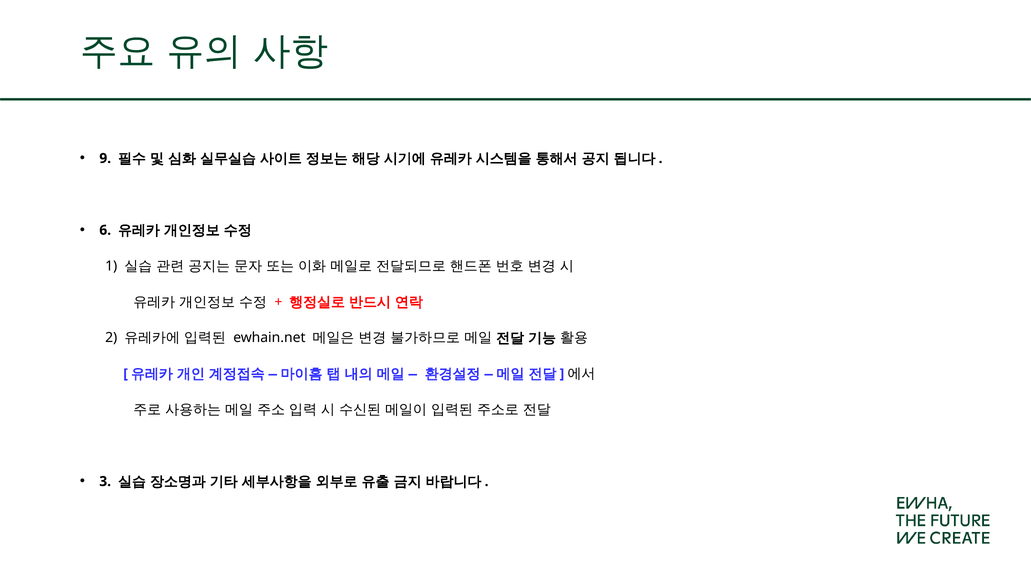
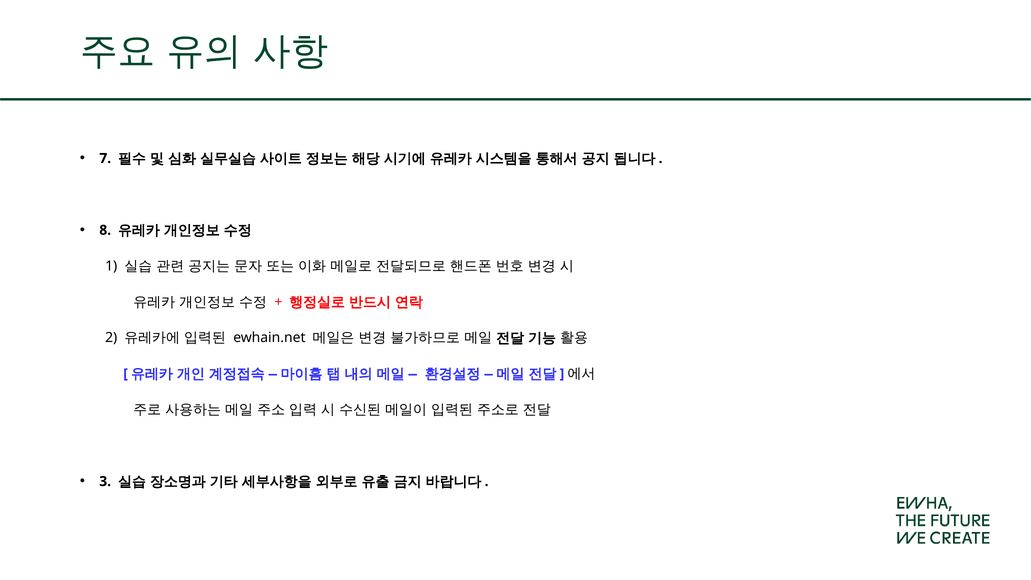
9: 9 -> 7 (105, 158)
6: 6 -> 8 (105, 230)
